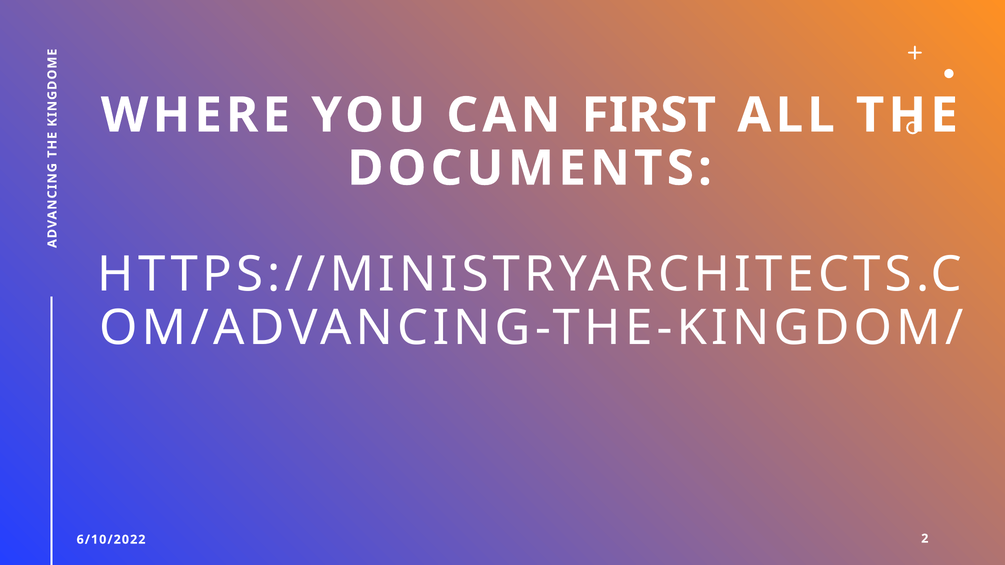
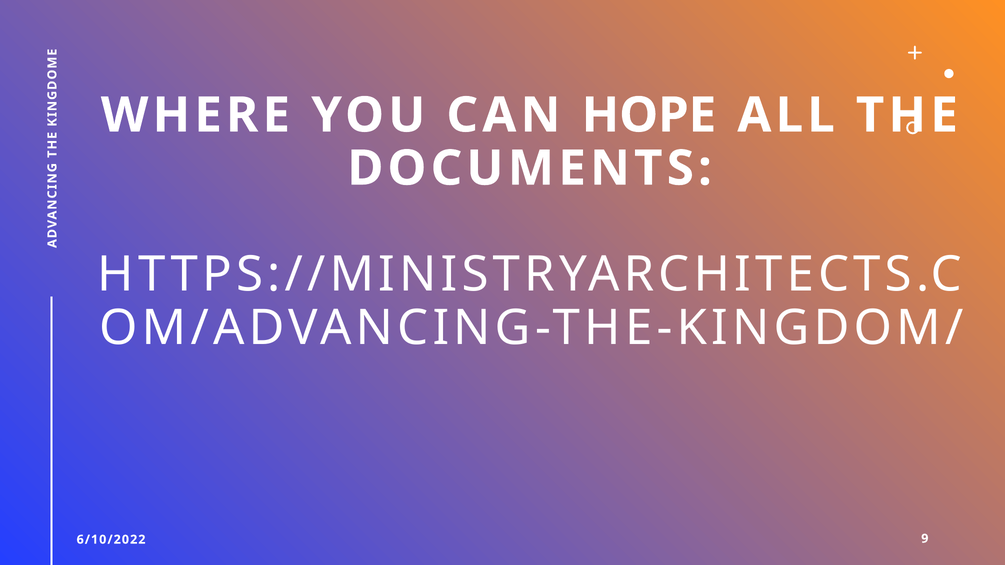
FIRST: FIRST -> HOPE (649, 115)
2: 2 -> 9 (925, 539)
